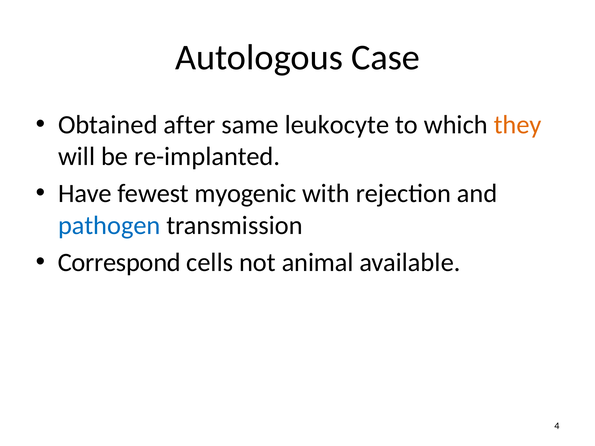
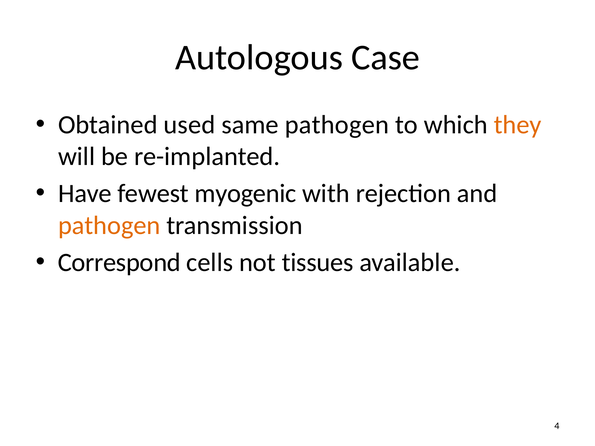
after: after -> used (189, 125)
same leukocyte: leukocyte -> pathogen (337, 125)
pathogen colour: blue -> orange (109, 225)
animal: animal -> tissues (318, 262)
